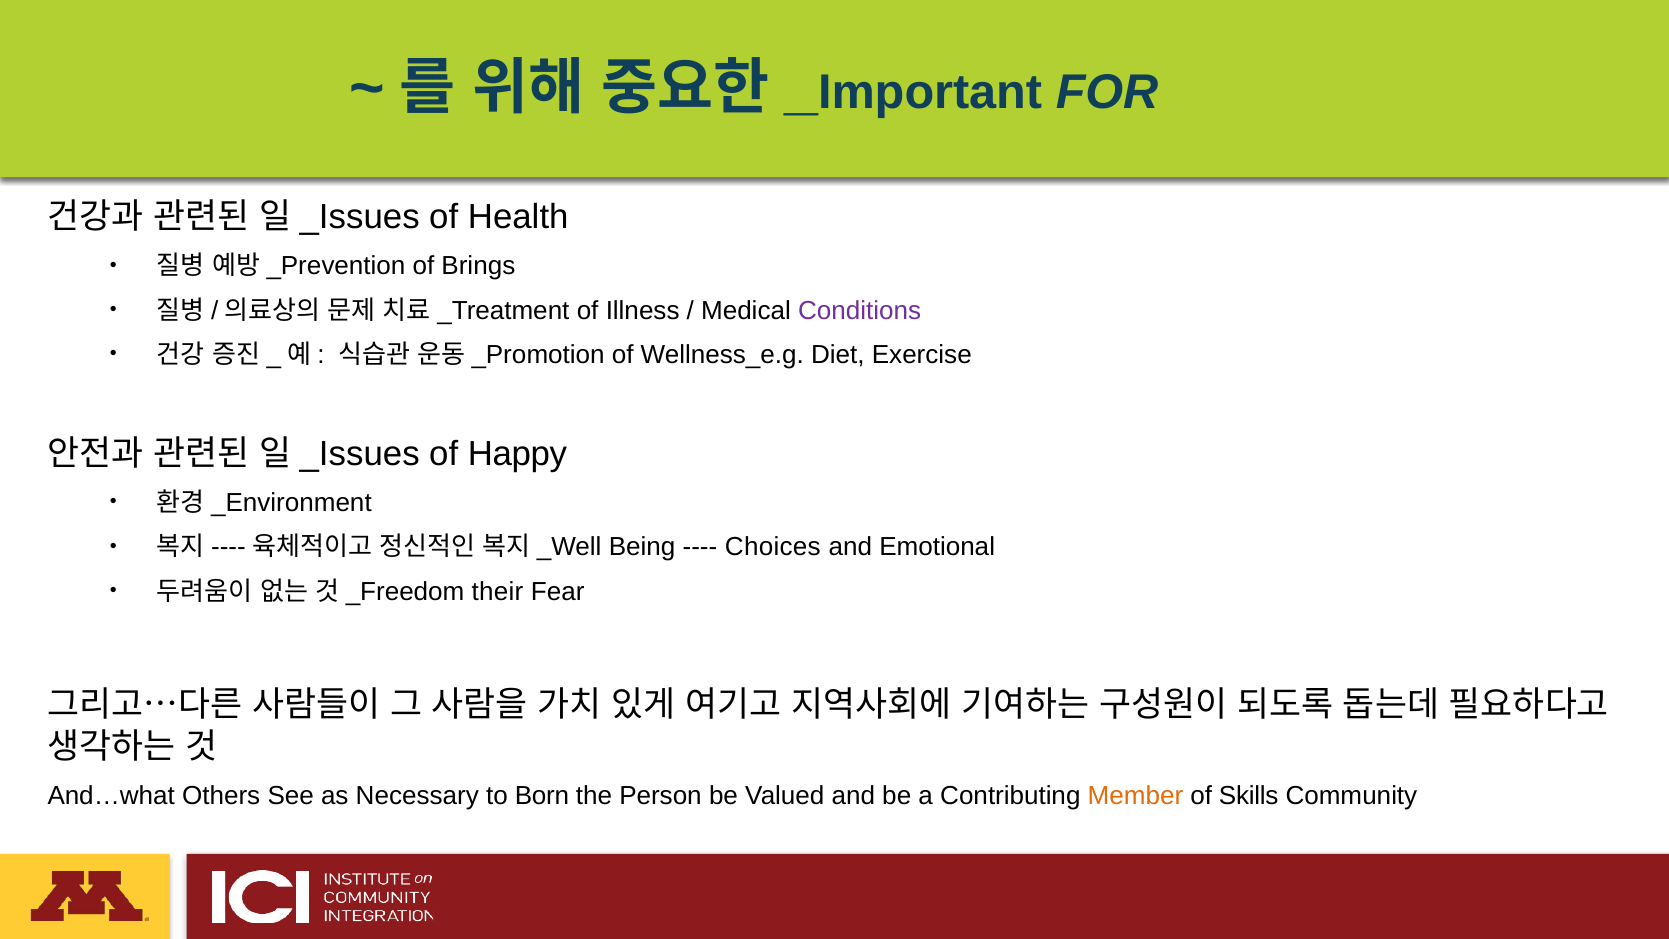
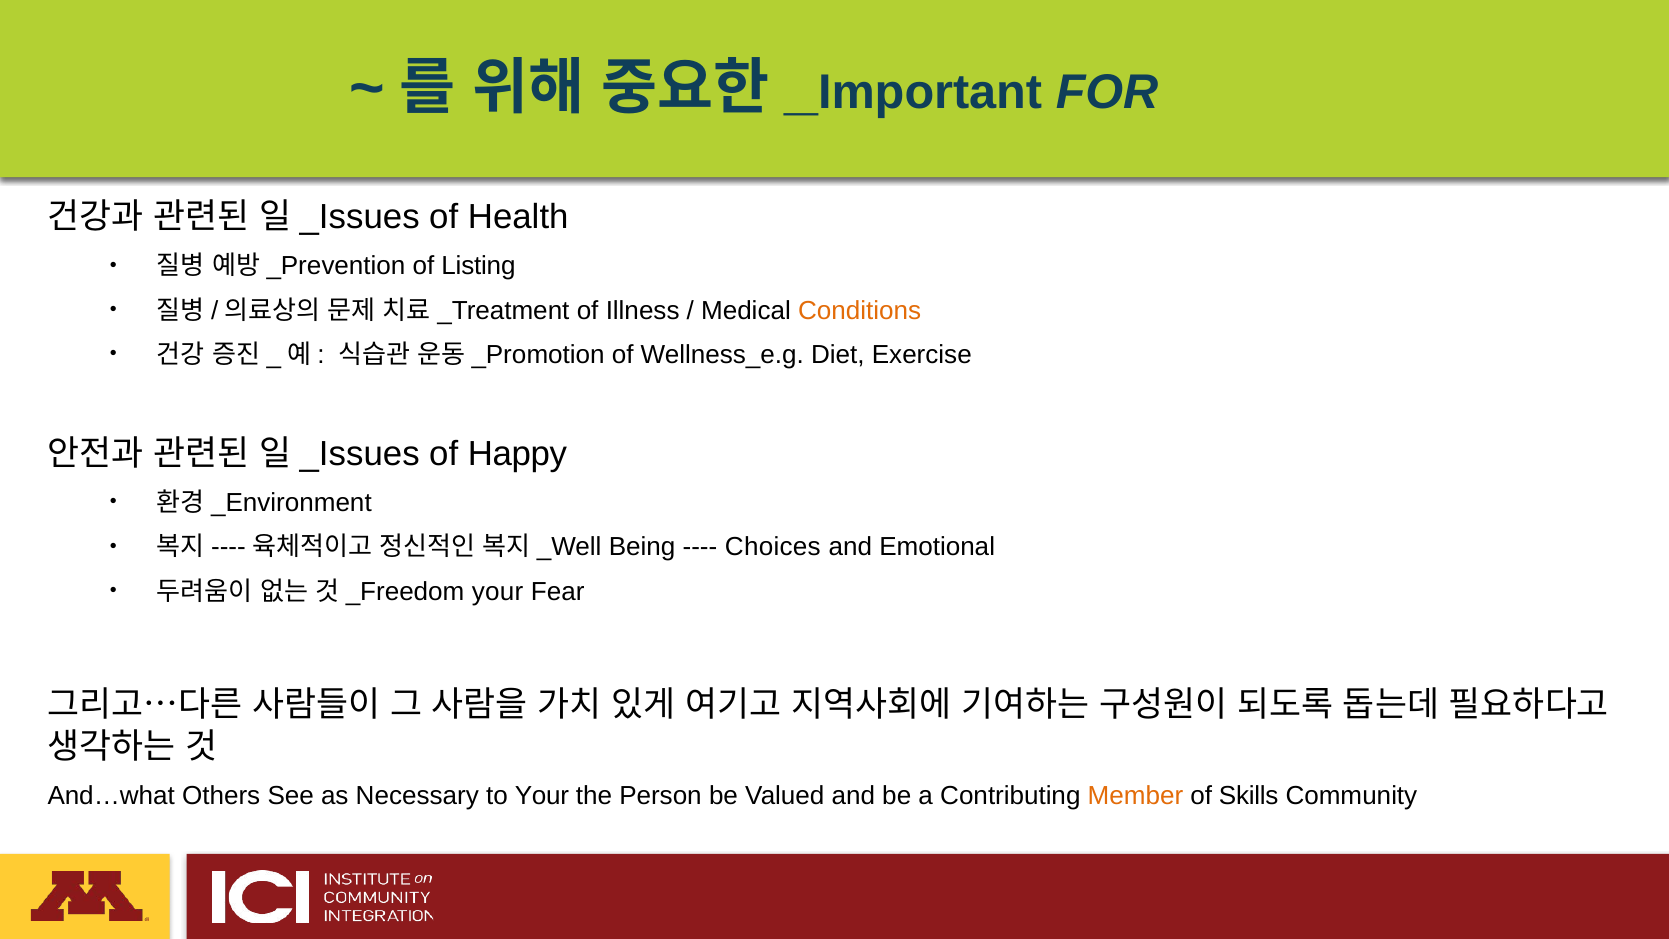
Brings: Brings -> Listing (478, 266)
Conditions colour: purple -> orange (860, 311)
their: their -> your (498, 591)
to Born: Born -> Your (542, 796)
